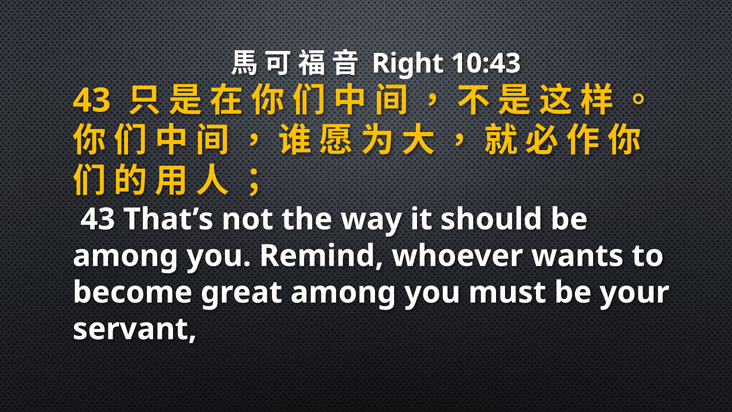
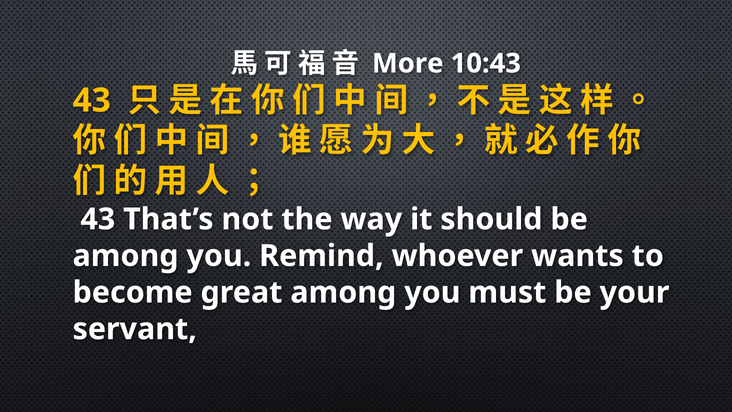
Right: Right -> More (408, 63)
